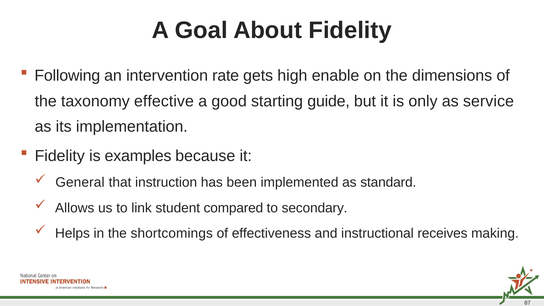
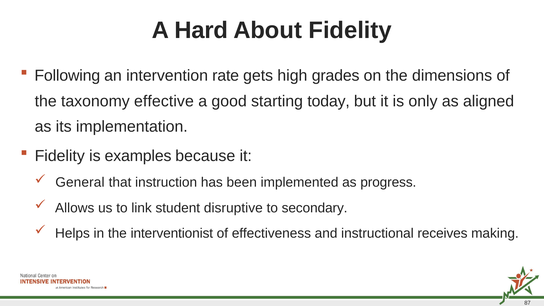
Goal: Goal -> Hard (201, 30)
enable: enable -> grades (336, 75)
guide: guide -> today (329, 101)
service: service -> aligned (489, 101)
standard: standard -> progress (388, 182)
compared: compared -> disruptive (233, 208)
shortcomings: shortcomings -> interventionist (172, 233)
